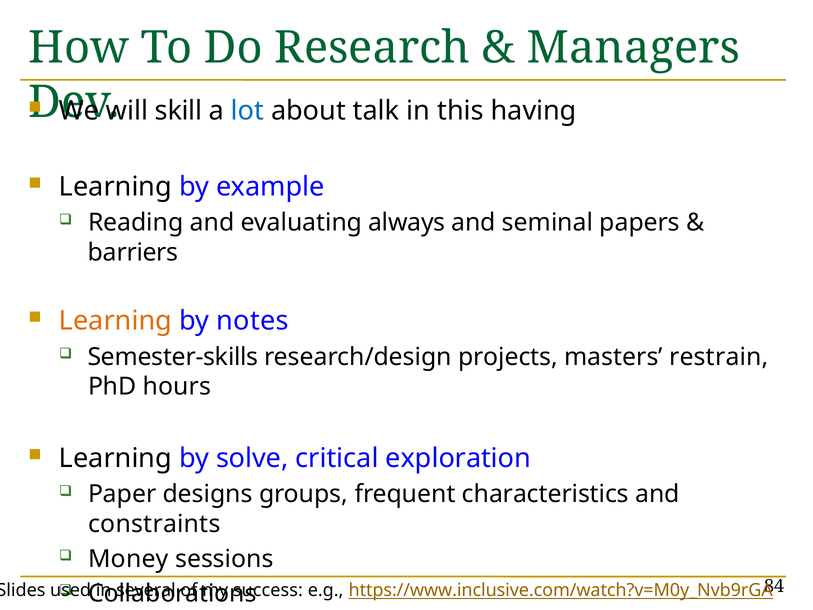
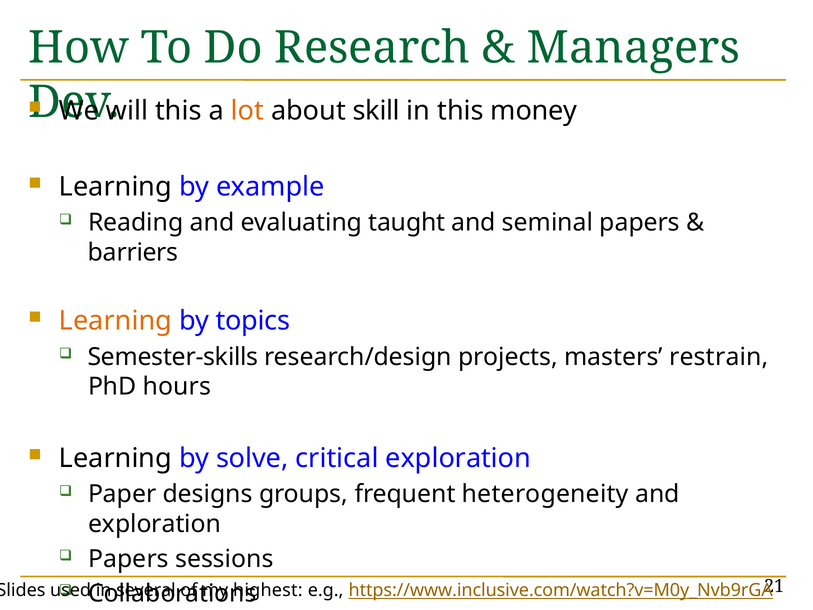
will skill: skill -> this (178, 111)
lot colour: blue -> orange (247, 111)
talk: talk -> skill (376, 111)
having: having -> money (534, 111)
always: always -> taught (407, 223)
notes: notes -> topics (253, 321)
characteristics: characteristics -> heterogeneity (545, 494)
constraints: constraints -> exploration (155, 524)
Money: Money -> Papers (128, 559)
84: 84 -> 21 (774, 586)
success: success -> highest (268, 590)
